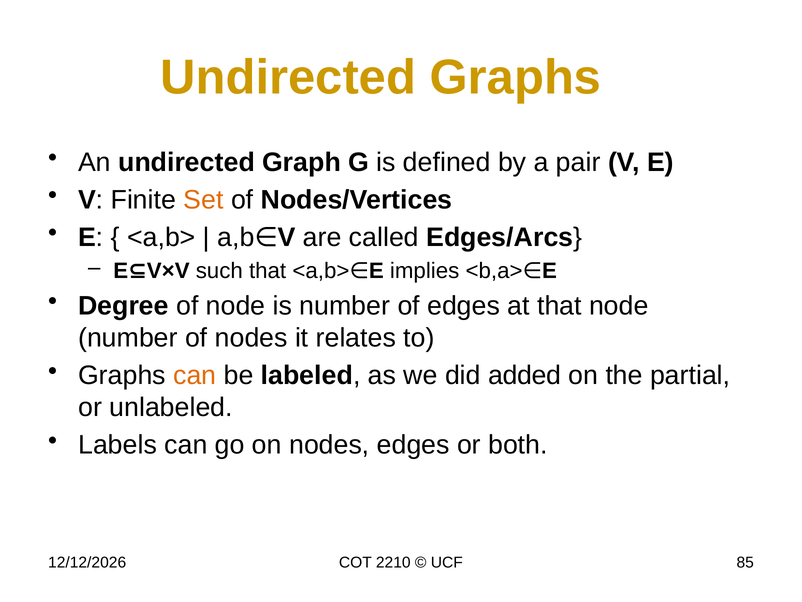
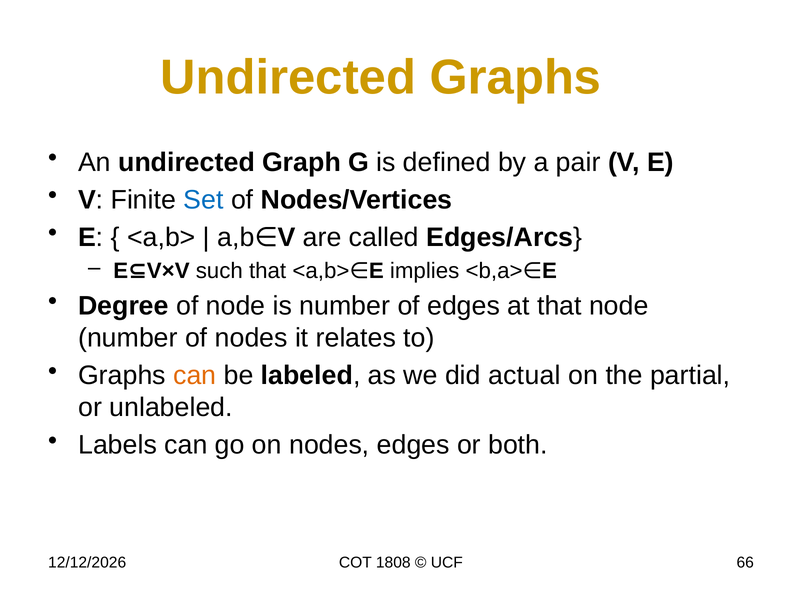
Set colour: orange -> blue (204, 200)
added: added -> actual (524, 375)
2210: 2210 -> 1808 (393, 562)
85: 85 -> 66 (745, 562)
